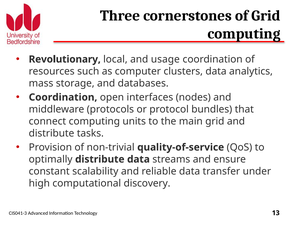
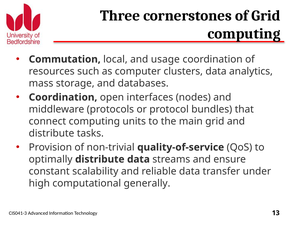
Revolutionary: Revolutionary -> Commutation (65, 59)
discovery: discovery -> generally (147, 184)
